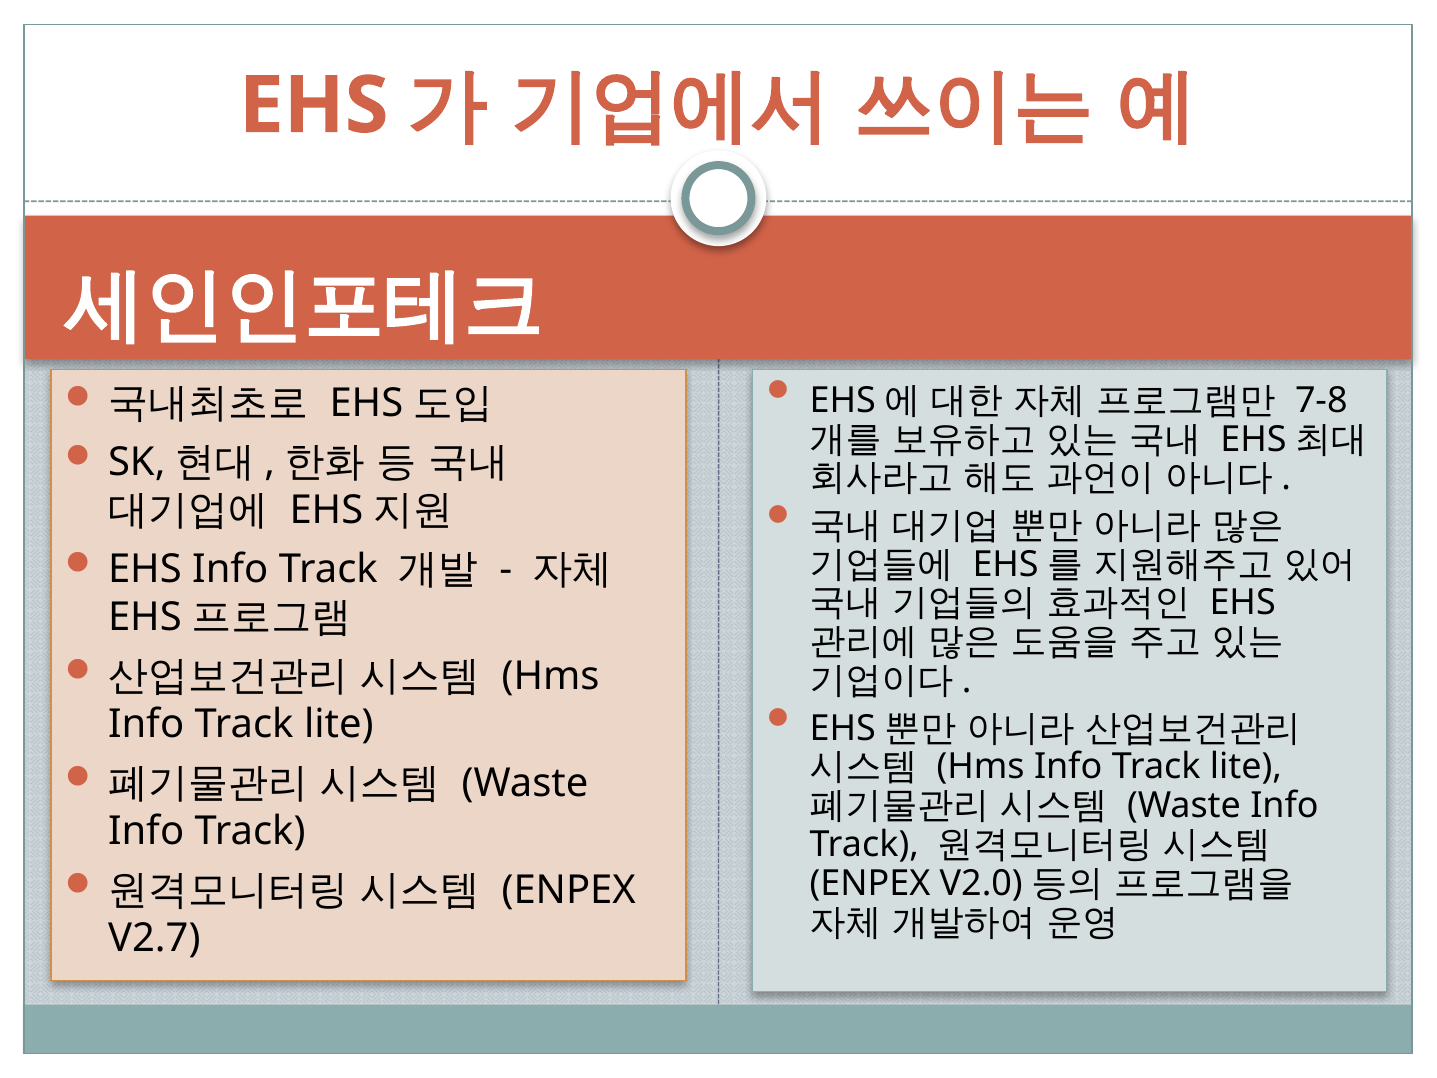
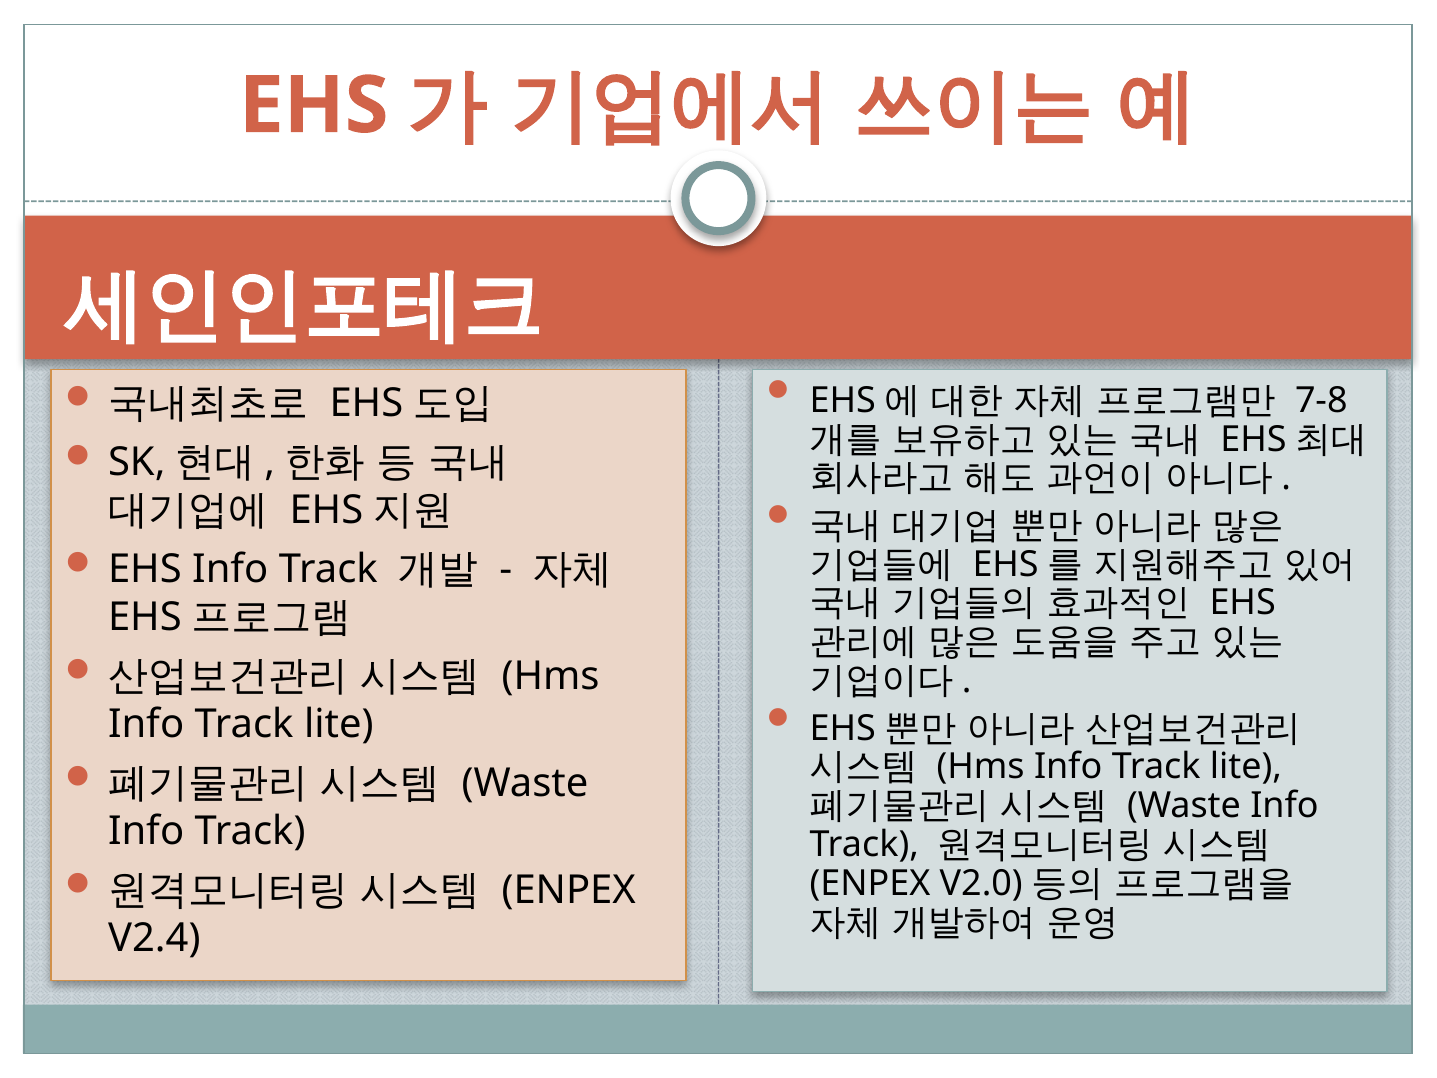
V2.7: V2.7 -> V2.4 (154, 938)
